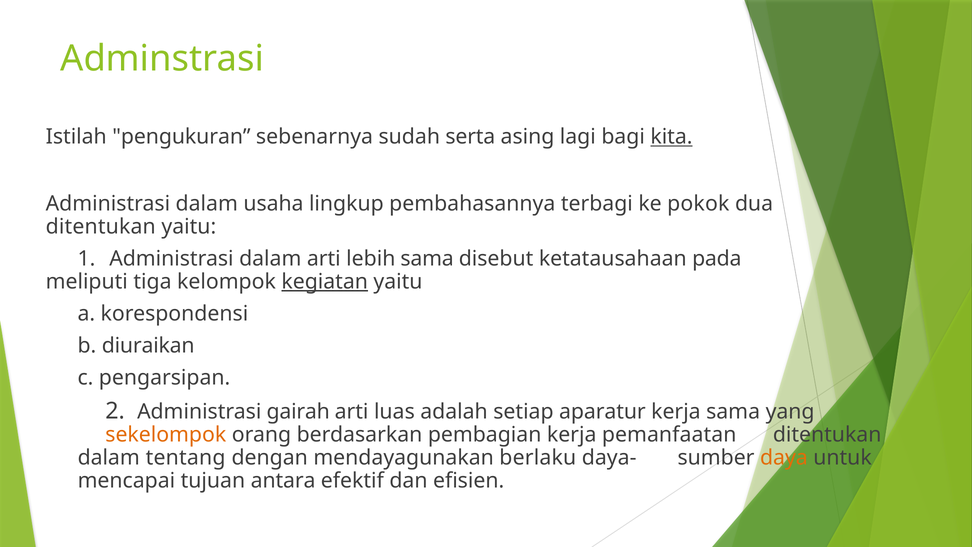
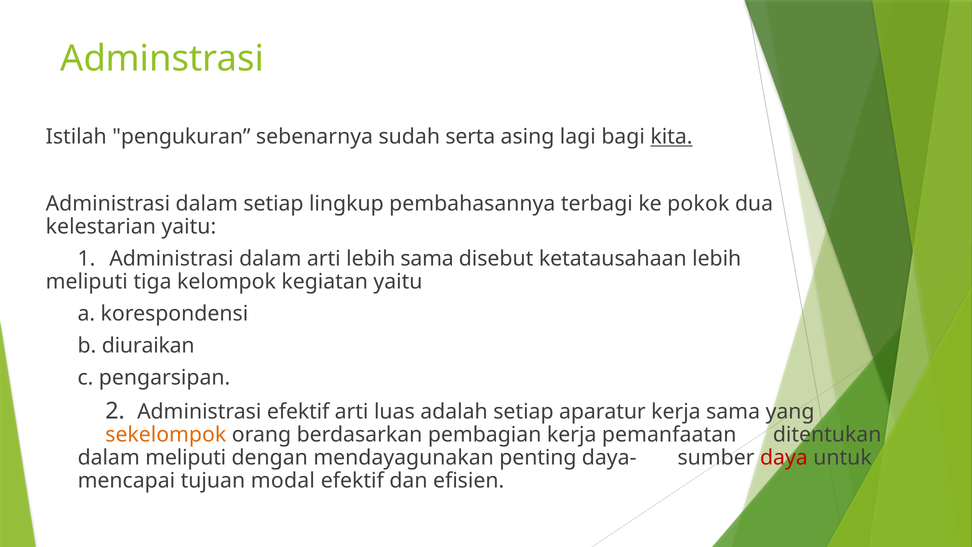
dalam usaha: usaha -> setiap (273, 203)
ditentukan: ditentukan -> kelestarian (101, 226)
ketatausahaan pada: pada -> lebih (717, 258)
kegiatan underline: present -> none (325, 281)
Administrasi gairah: gairah -> efektif (298, 412)
dalam tentang: tentang -> meliputi (186, 458)
berlaku: berlaku -> penting (538, 458)
daya colour: orange -> red (784, 458)
antara: antara -> modal (283, 481)
